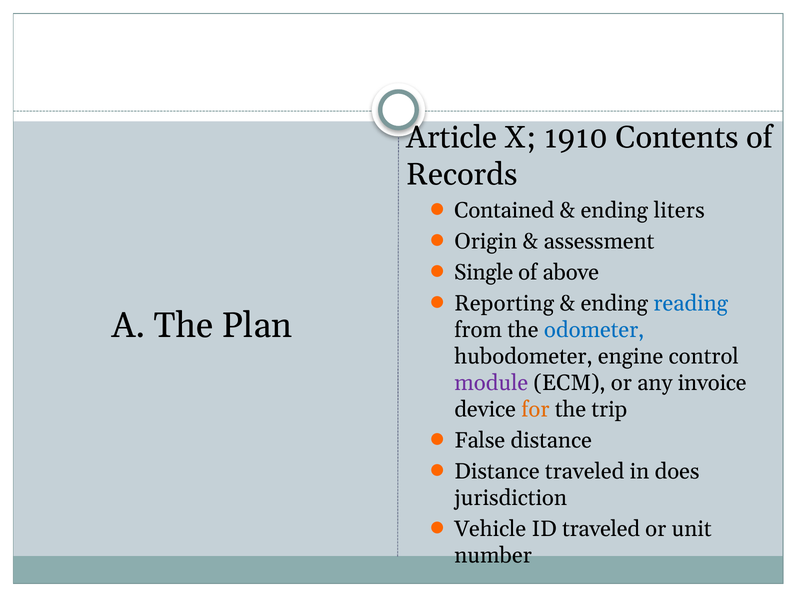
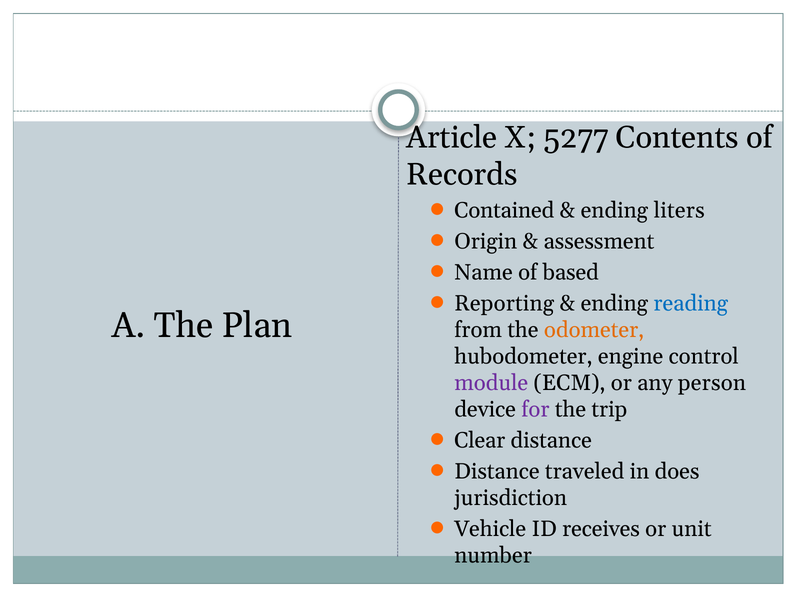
1910: 1910 -> 5277 (576, 138)
Single: Single -> Name (484, 273)
above: above -> based (571, 273)
odometer colour: blue -> orange (594, 330)
invoice: invoice -> person (712, 383)
for colour: orange -> purple (535, 410)
False: False -> Clear (480, 441)
ID traveled: traveled -> receives (601, 529)
